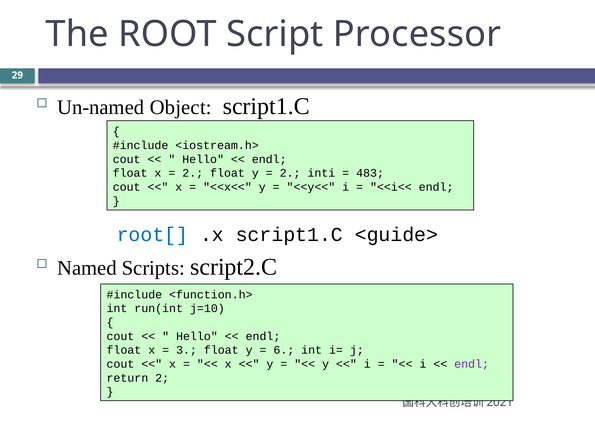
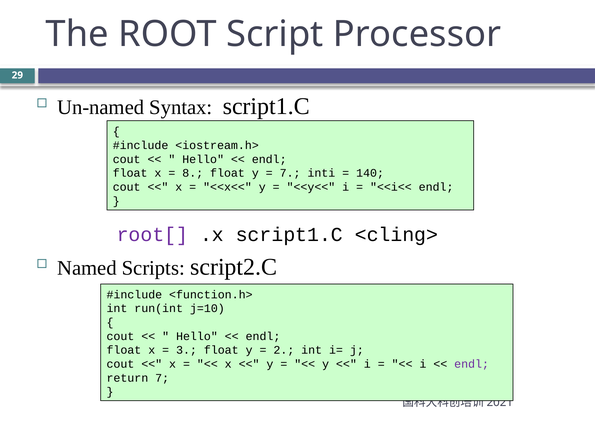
Object: Object -> Syntax (181, 107)
2: 2 -> 8 (193, 173)
2: 2 -> 7 (290, 173)
483: 483 -> 140 (370, 173)
root[ colour: blue -> purple (152, 235)
<guide>: <guide> -> <cling> (396, 235)
6: 6 -> 2 (284, 350)
return 2: 2 -> 7 (162, 378)
